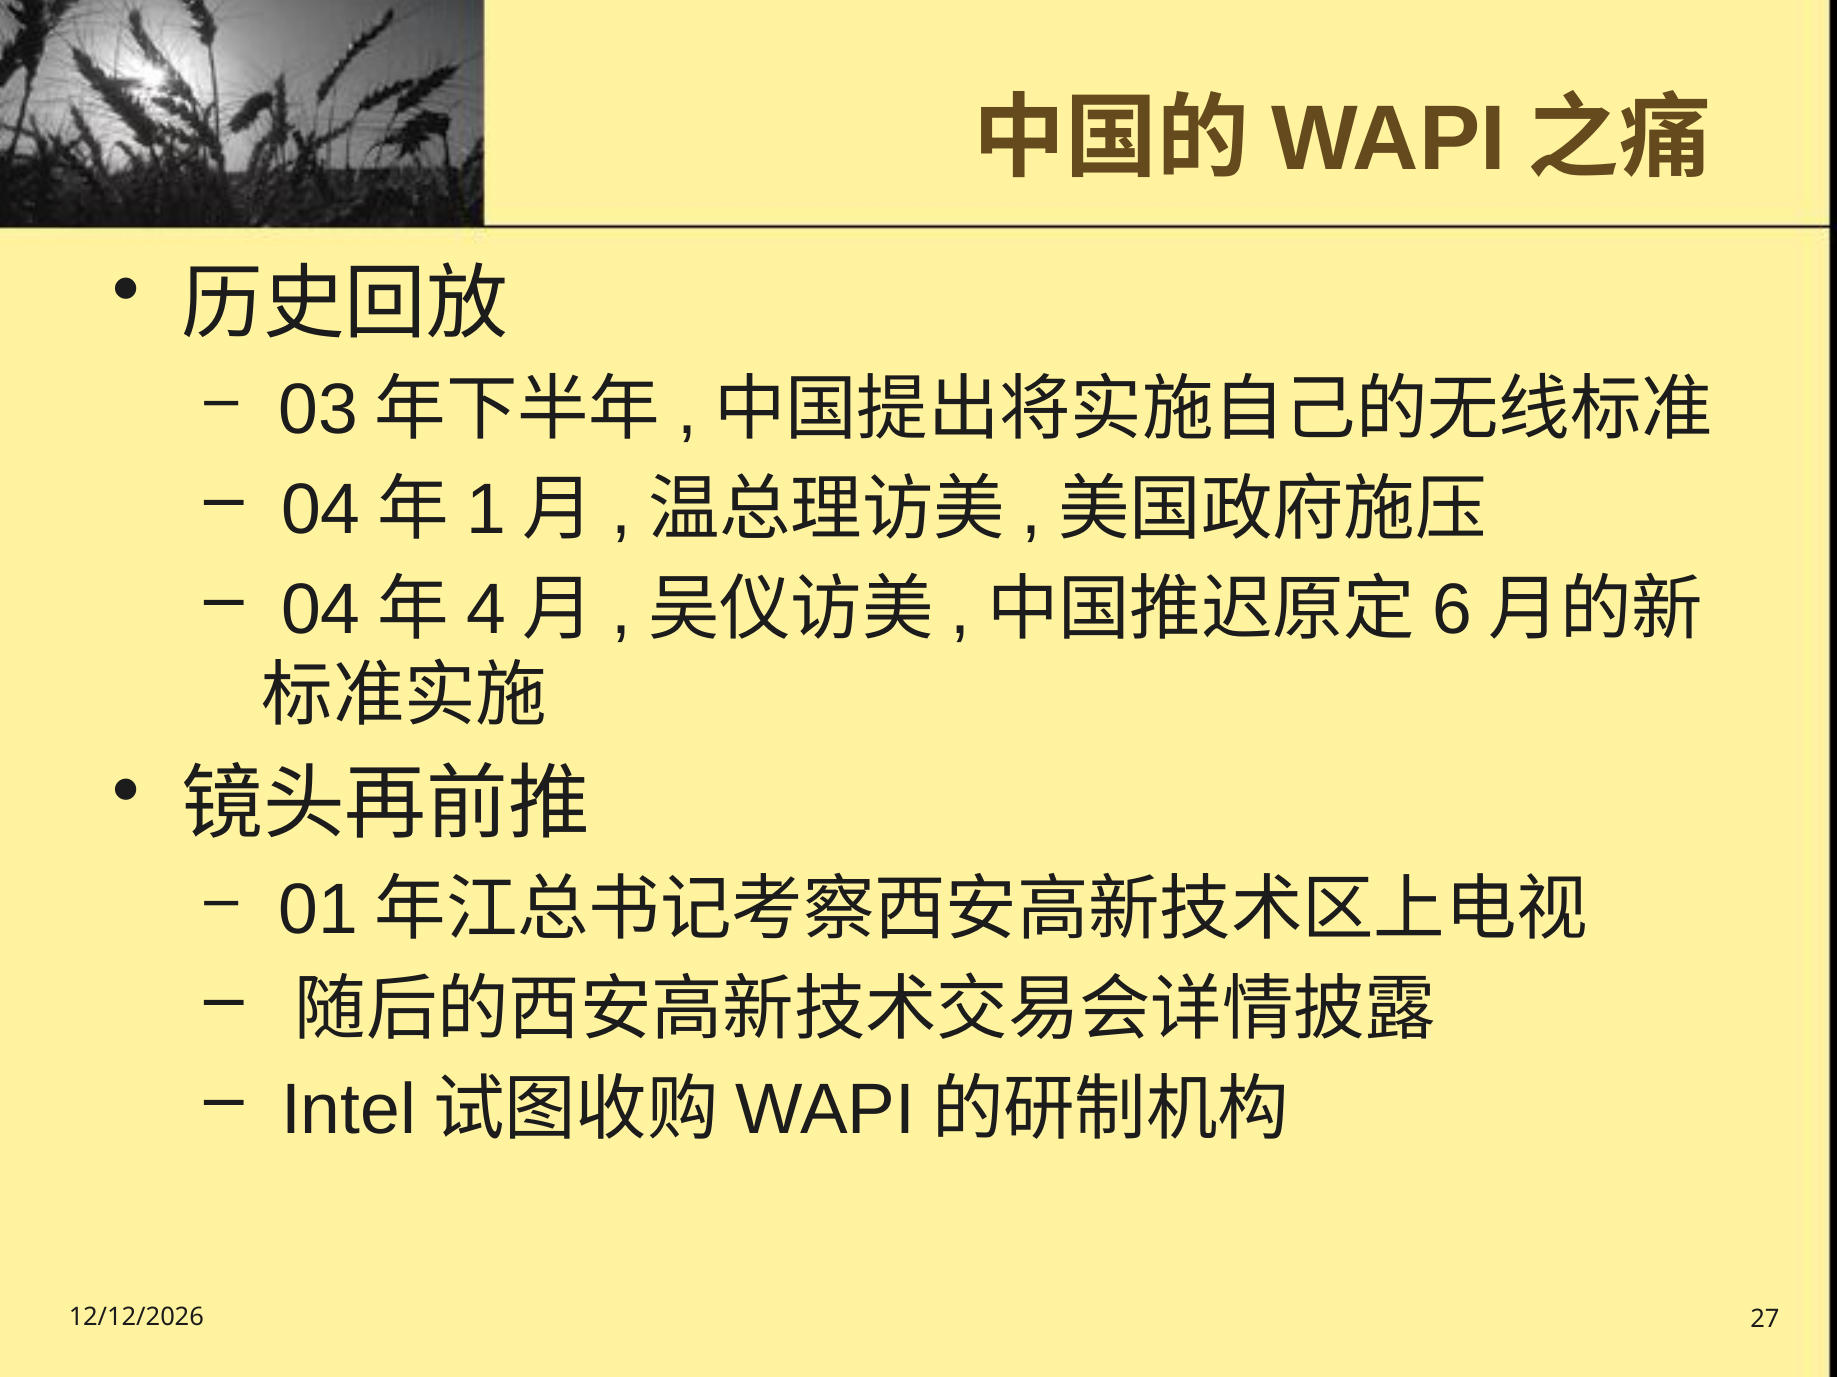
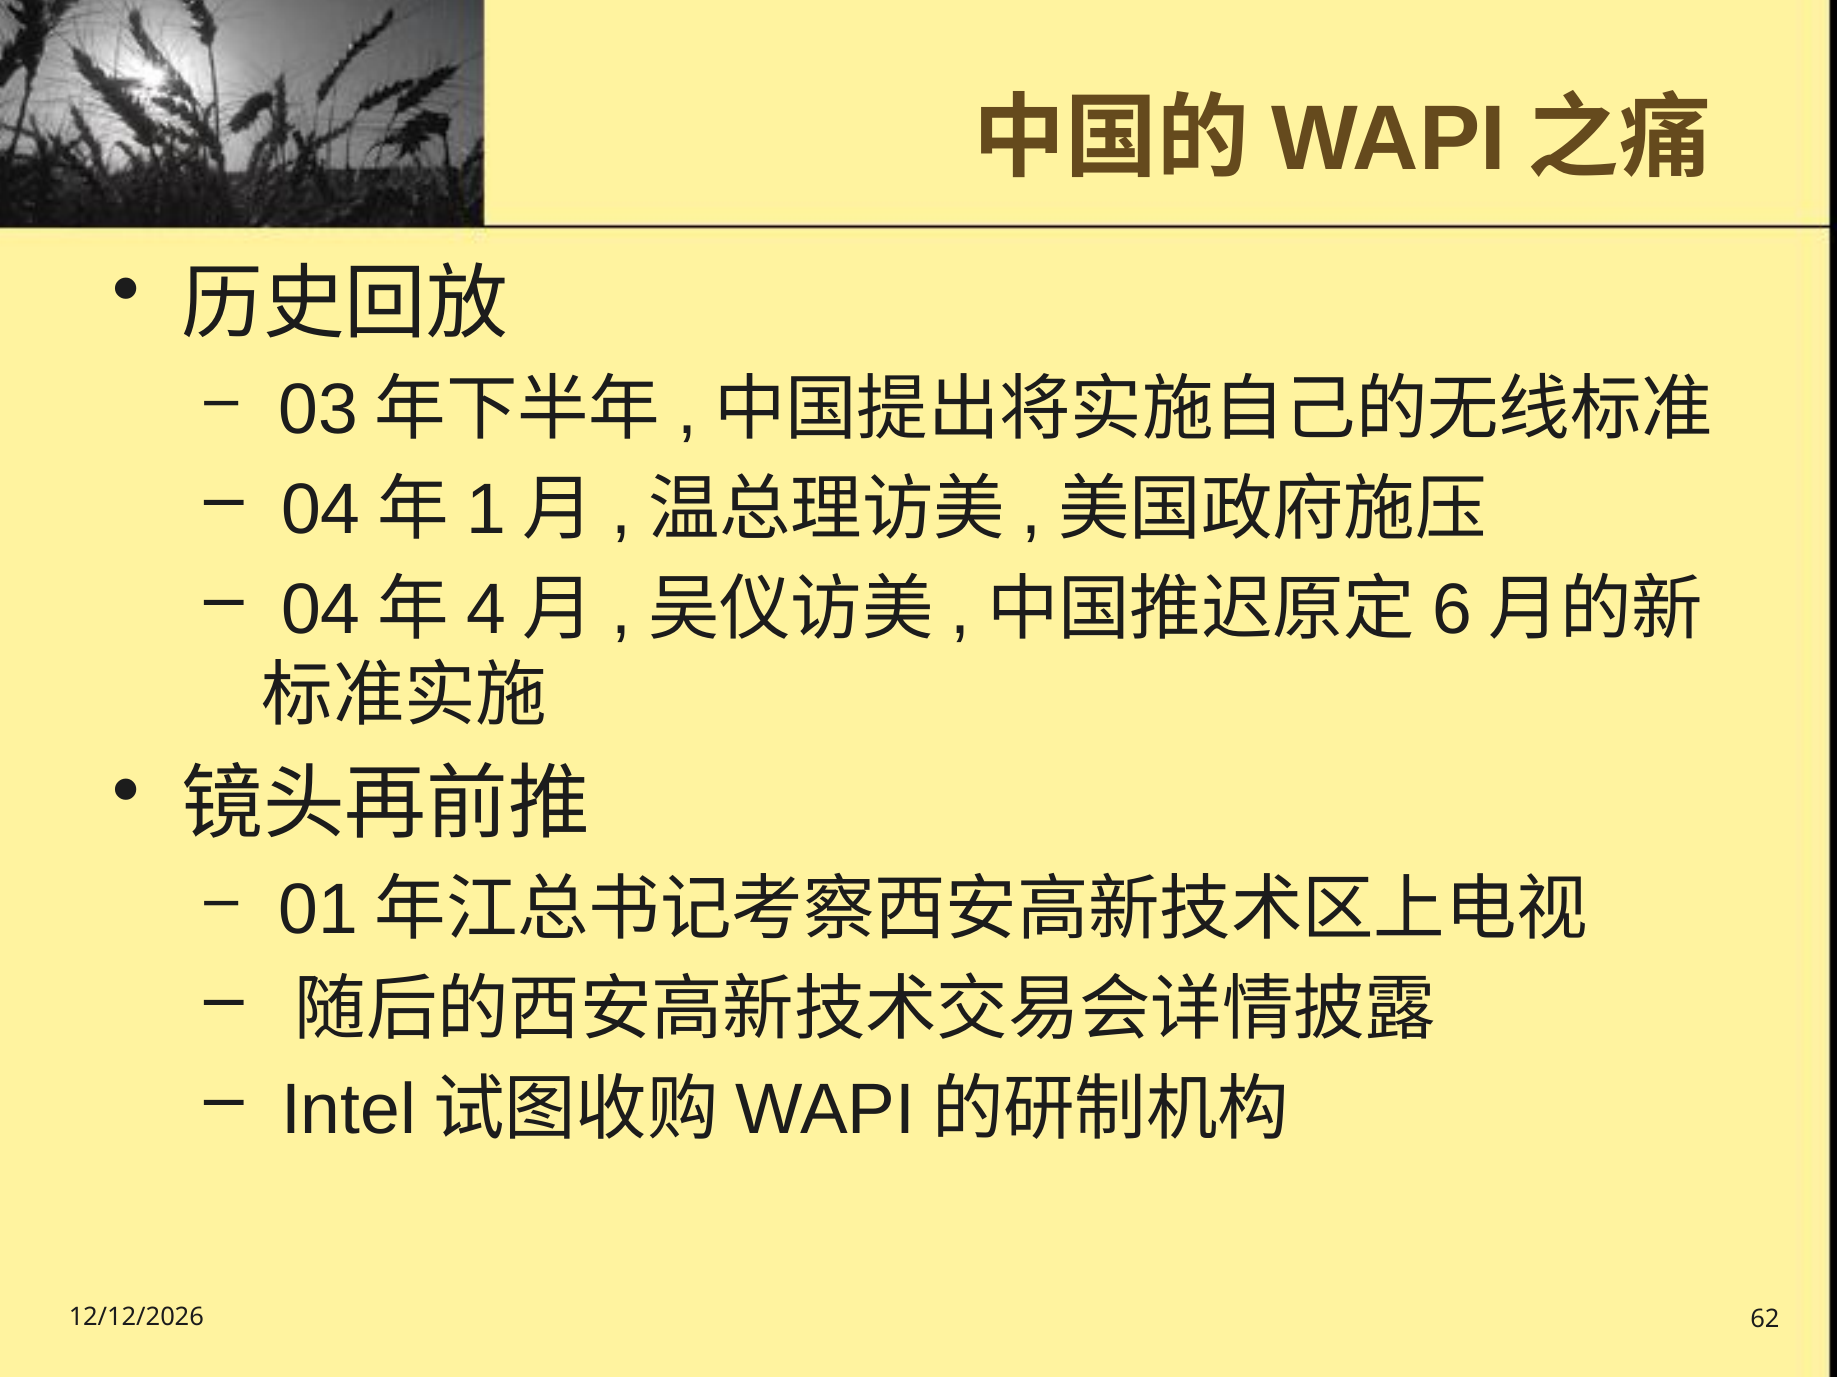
27: 27 -> 62 (1765, 1319)
